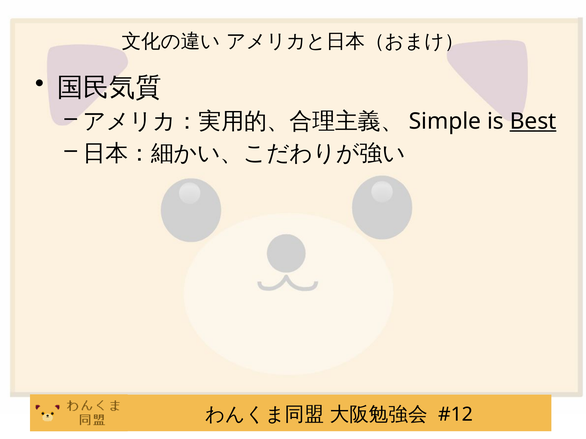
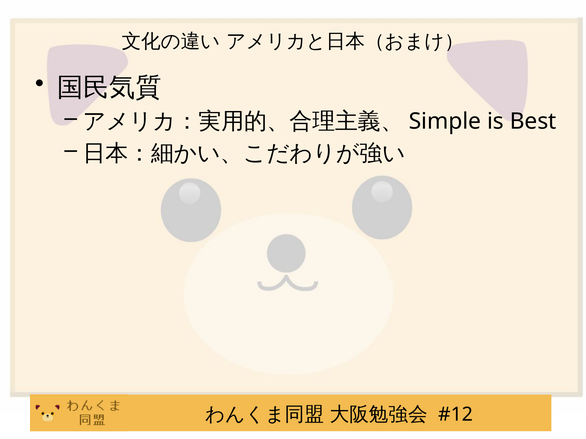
Best underline: present -> none (533, 121)
